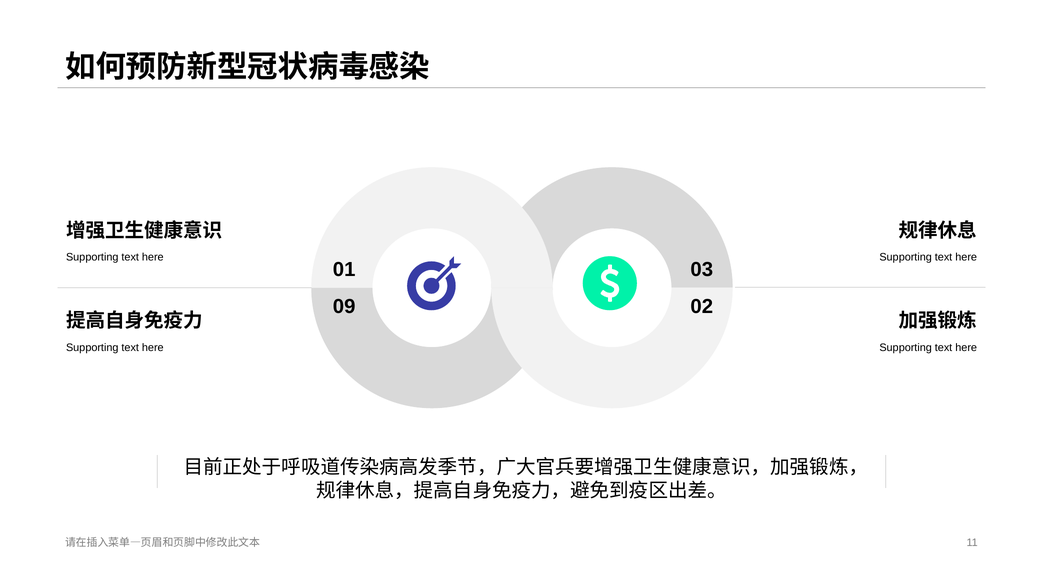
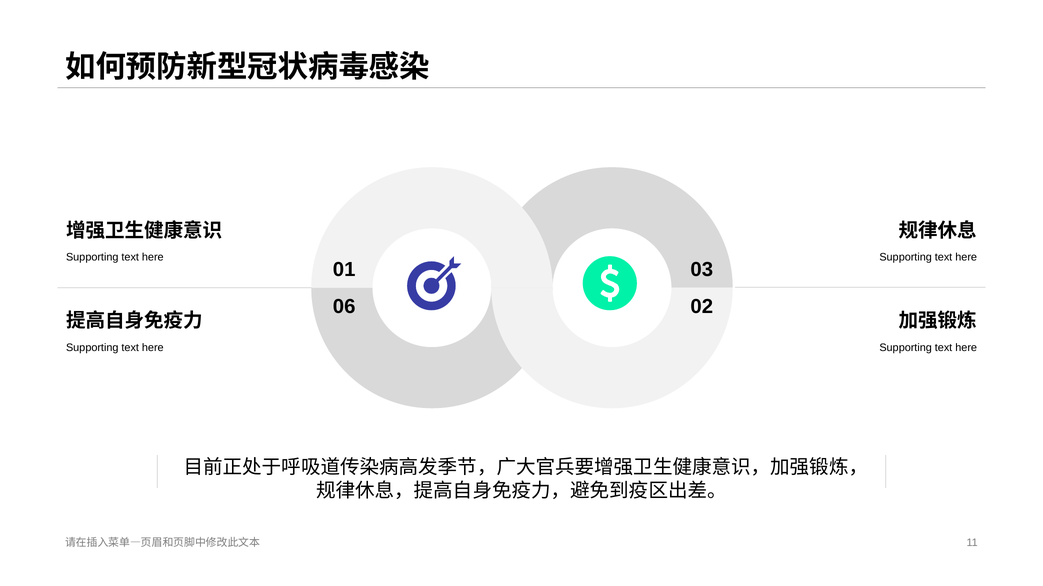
9: 9 -> 6 (350, 307)
